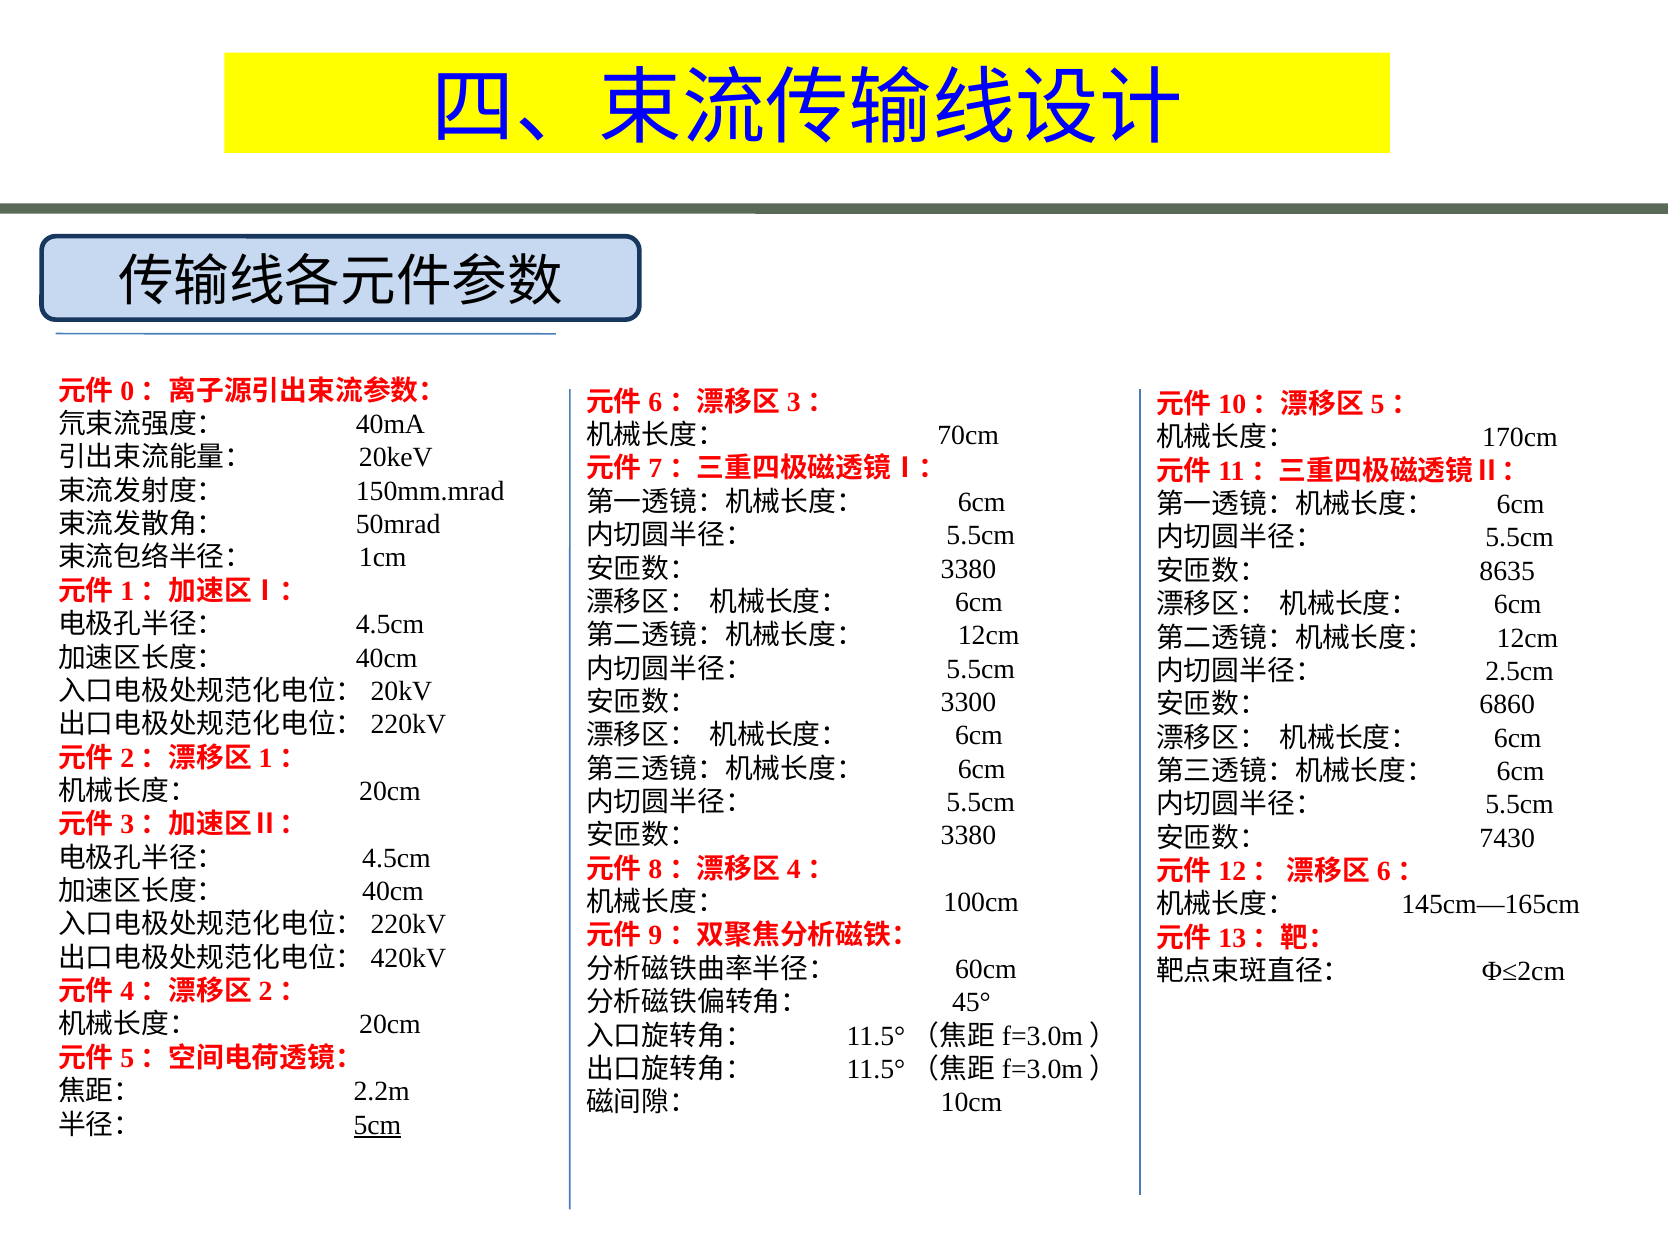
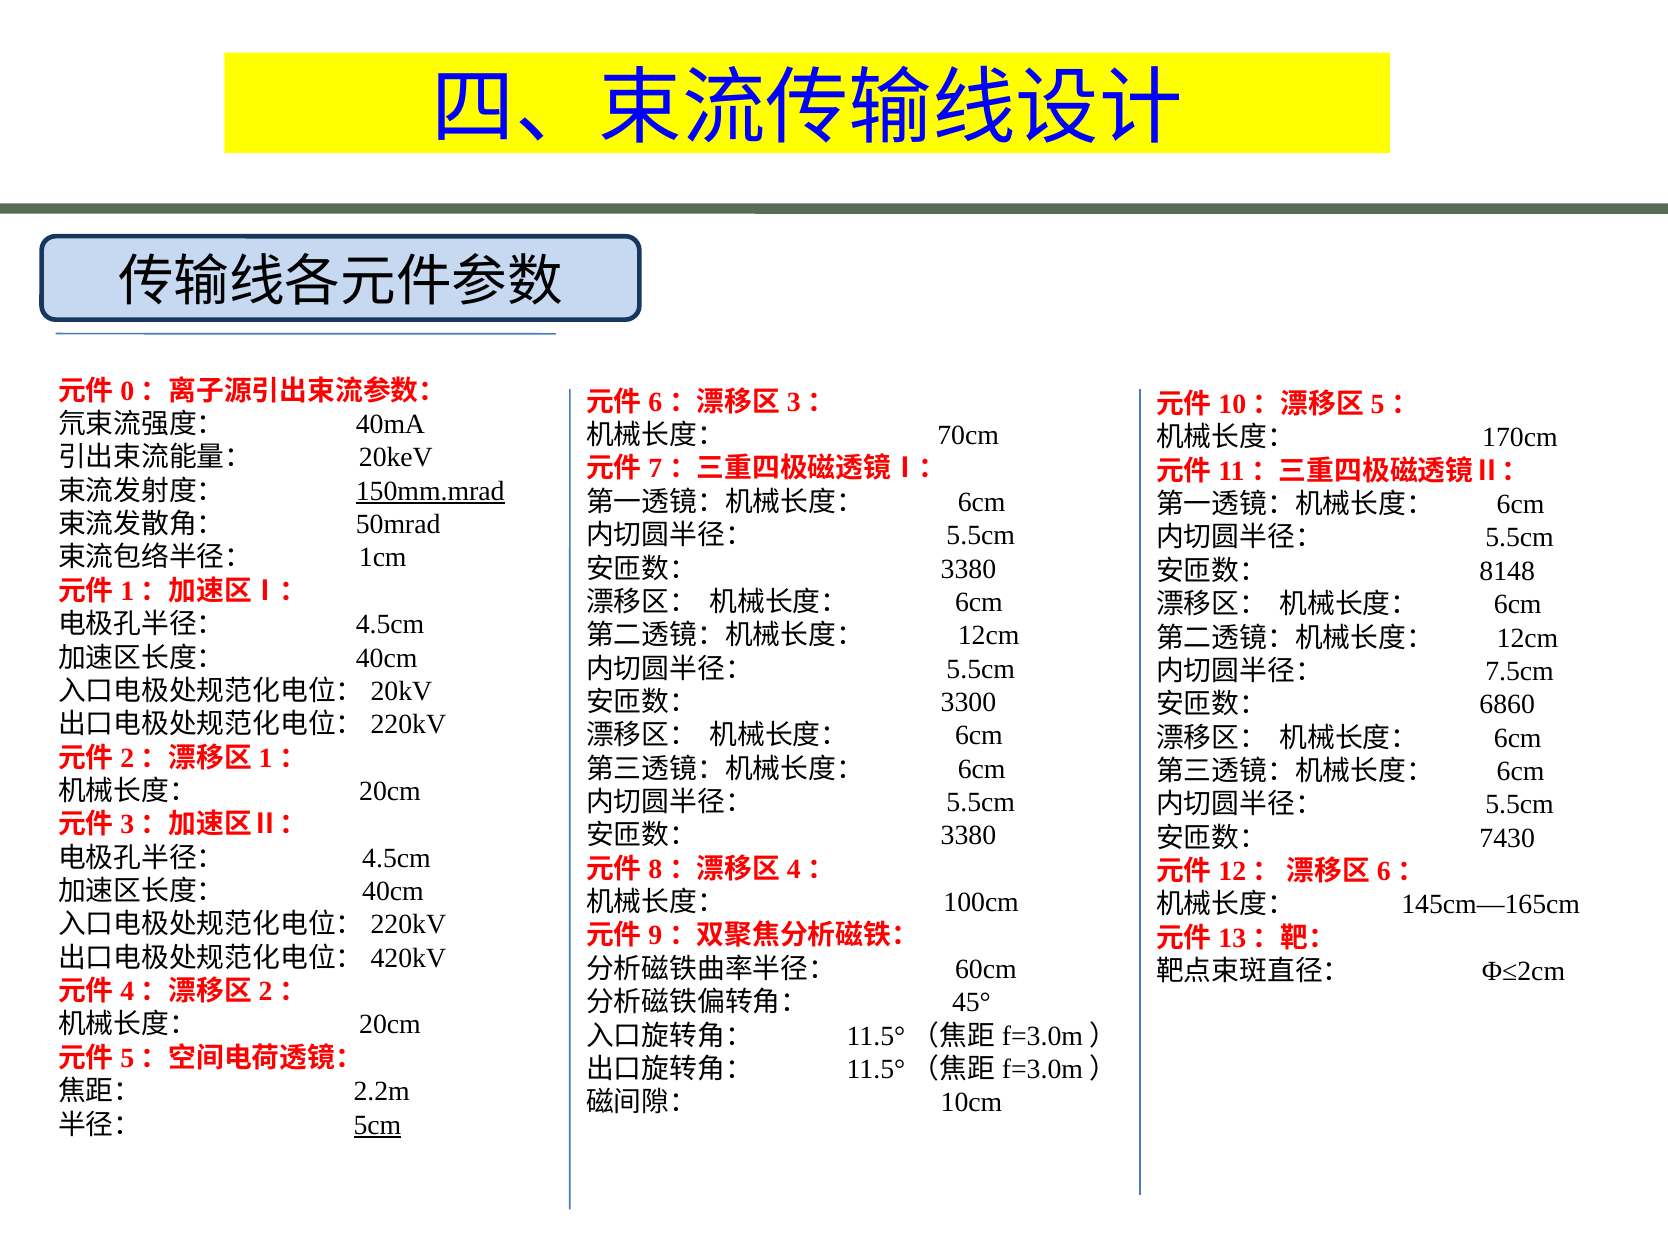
150mm.mrad underline: none -> present (430, 491)
8635: 8635 -> 8148 (1507, 571)
2.5cm: 2.5cm -> 7.5cm (1520, 671)
